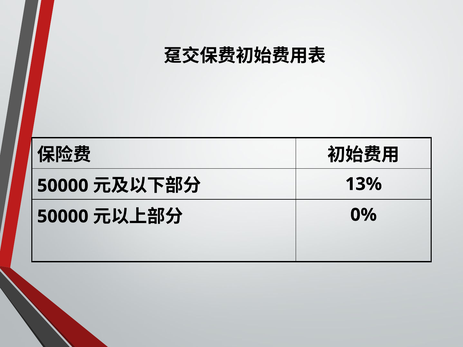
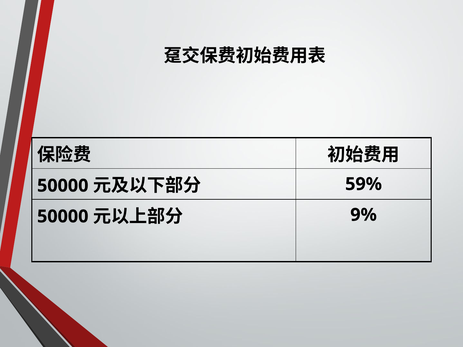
13%: 13% -> 59% (364, 184)
0%: 0% -> 9% (364, 215)
